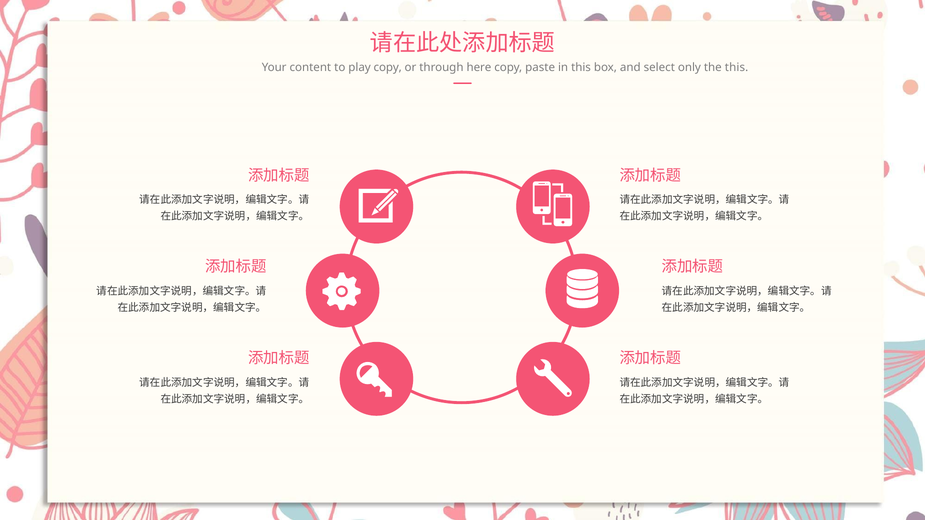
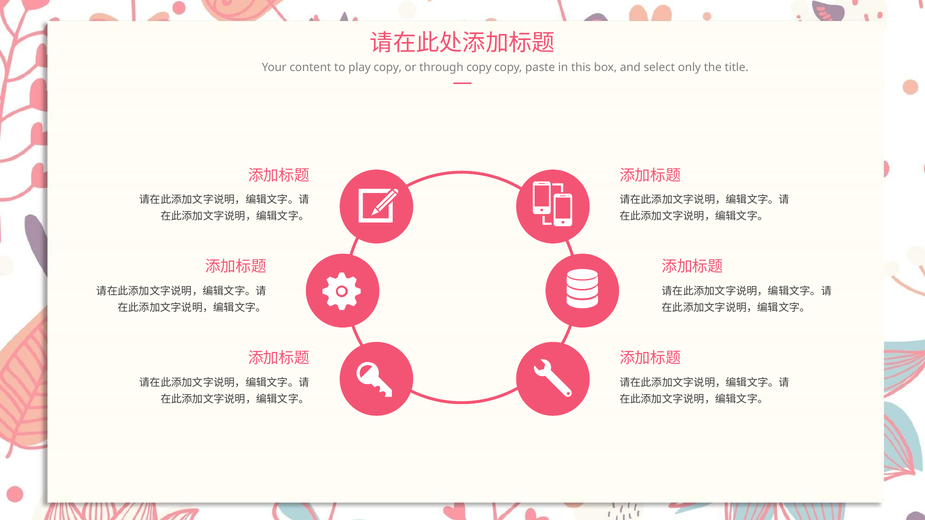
through here: here -> copy (479, 67)
the this: this -> title (737, 67)
